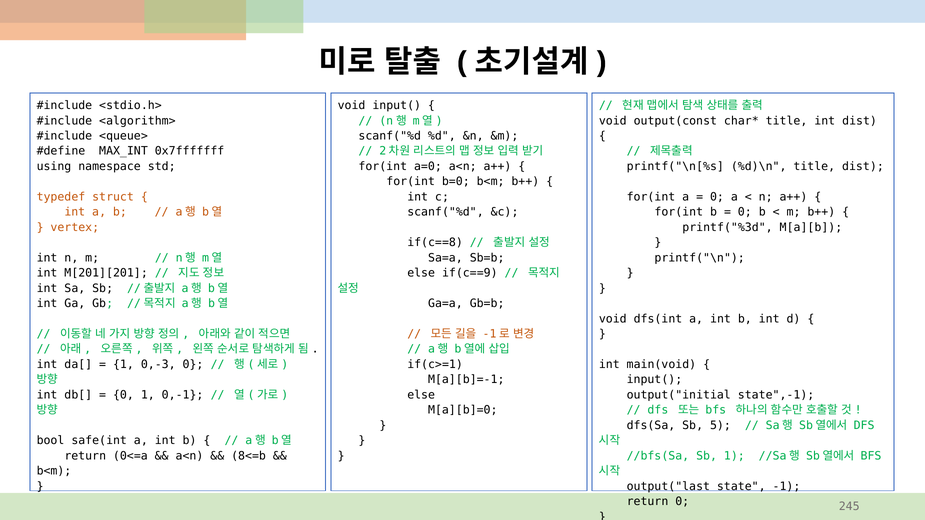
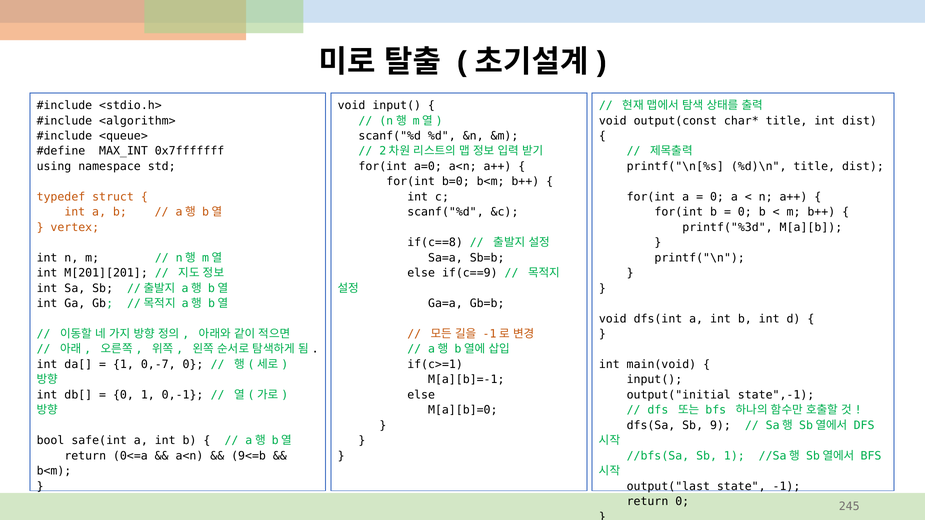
0,-3: 0,-3 -> 0,-7 (158, 365)
5: 5 -> 9 (720, 426)
8<=b: 8<=b -> 9<=b (249, 456)
